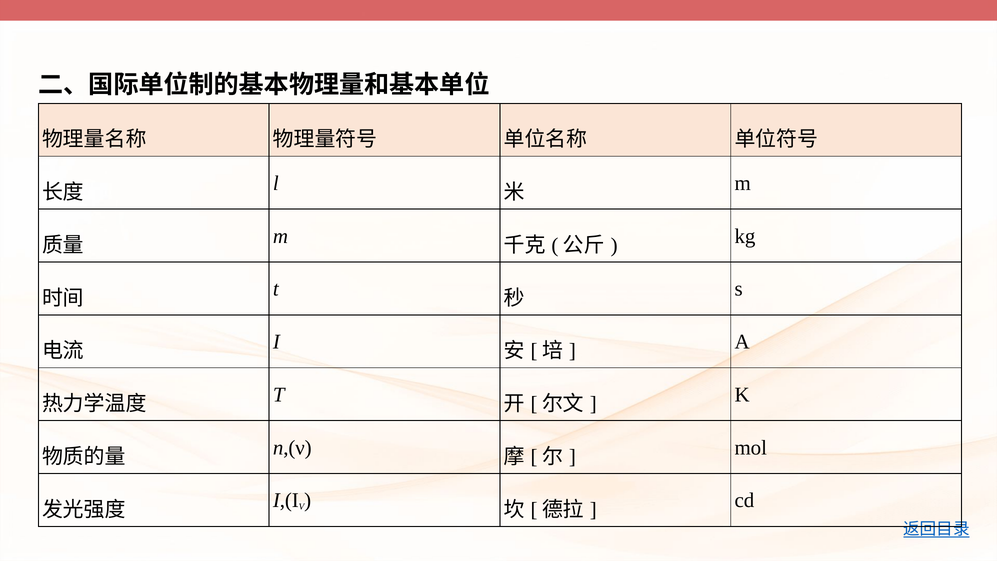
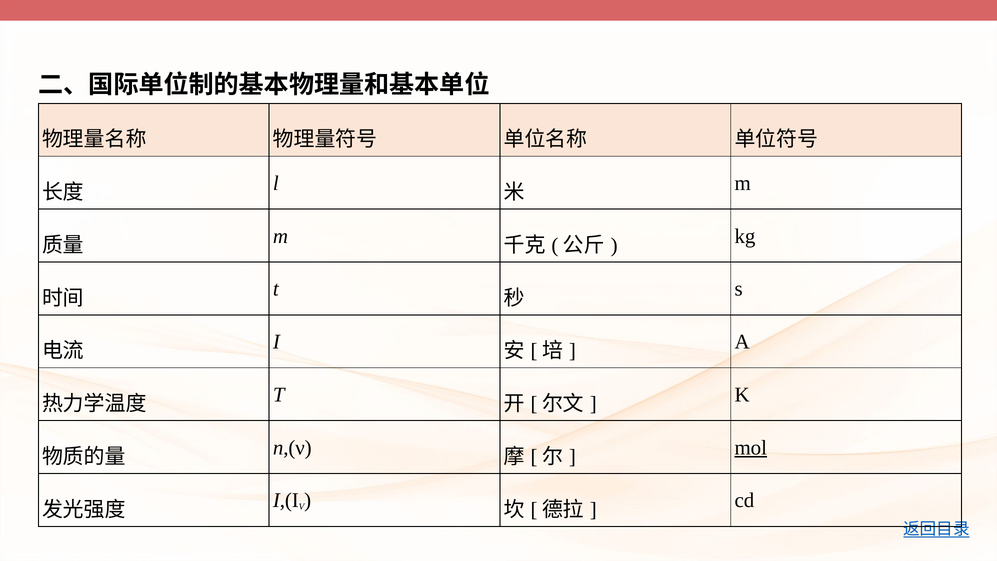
mol underline: none -> present (751, 447)
